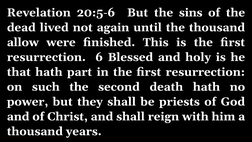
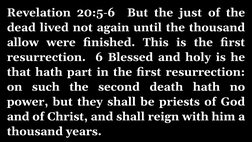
sins: sins -> just (191, 13)
